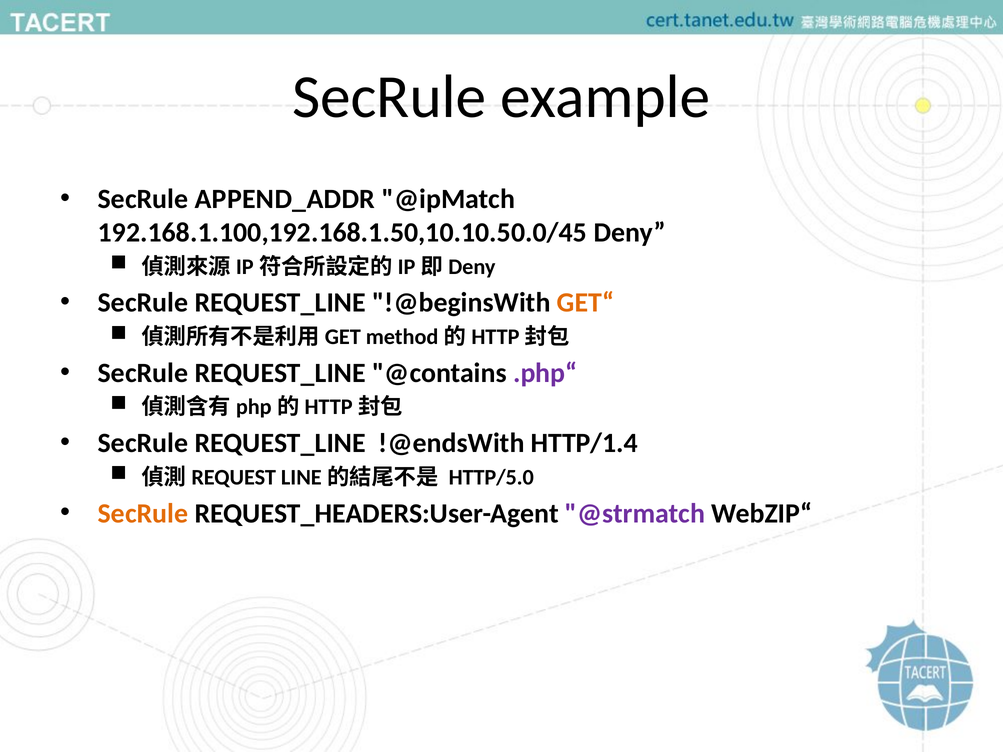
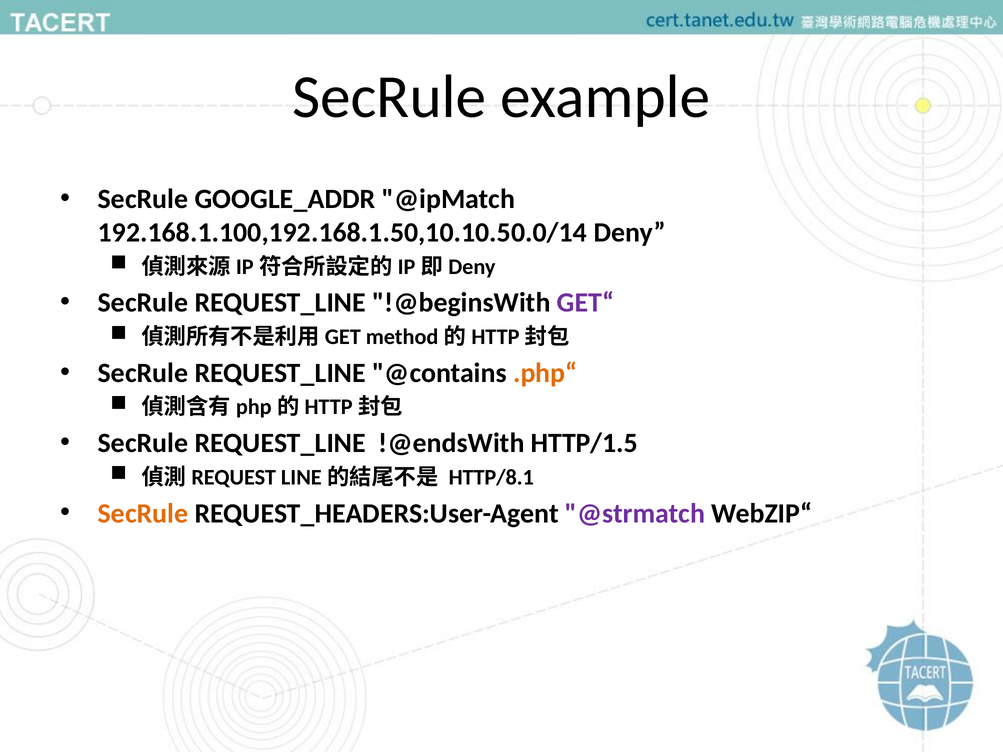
APPEND_ADDR: APPEND_ADDR -> GOOGLE_ADDR (285, 199)
192.168.1.100,192.168.1.50,10.10.50.0/45: 192.168.1.100,192.168.1.50,10.10.50.0/45 -> 192.168.1.100,192.168.1.50,10.10.50.0/14 (342, 233)
GET“ colour: orange -> purple (586, 303)
.php“ colour: purple -> orange (545, 373)
HTTP/1.4: HTTP/1.4 -> HTTP/1.5 (584, 443)
HTTP/5.0: HTTP/5.0 -> HTTP/8.1 (491, 477)
